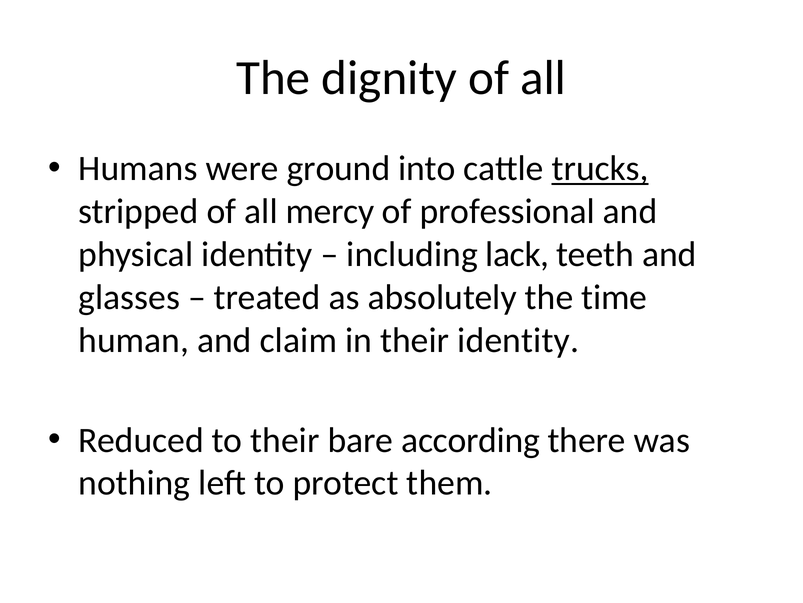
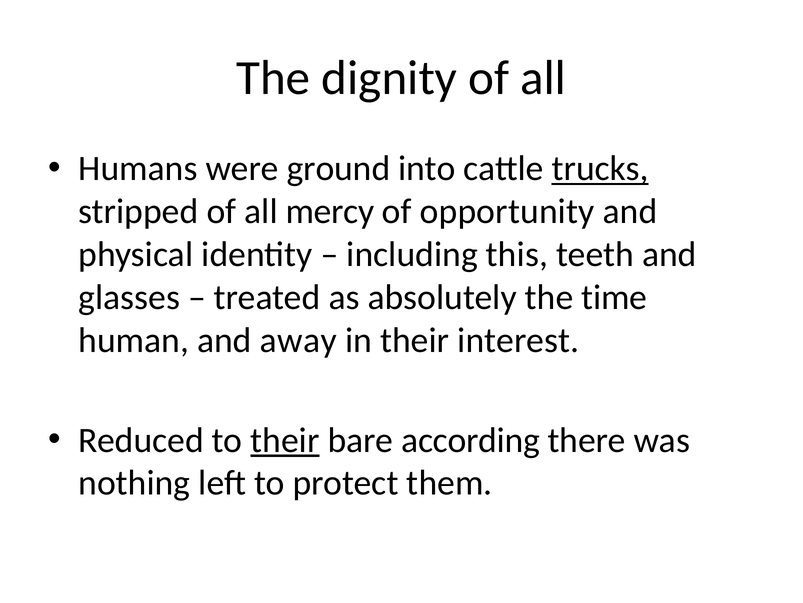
professional: professional -> opportunity (507, 211)
lack: lack -> this (517, 254)
claim: claim -> away (298, 340)
their identity: identity -> interest (518, 340)
their underline: none -> present (285, 440)
